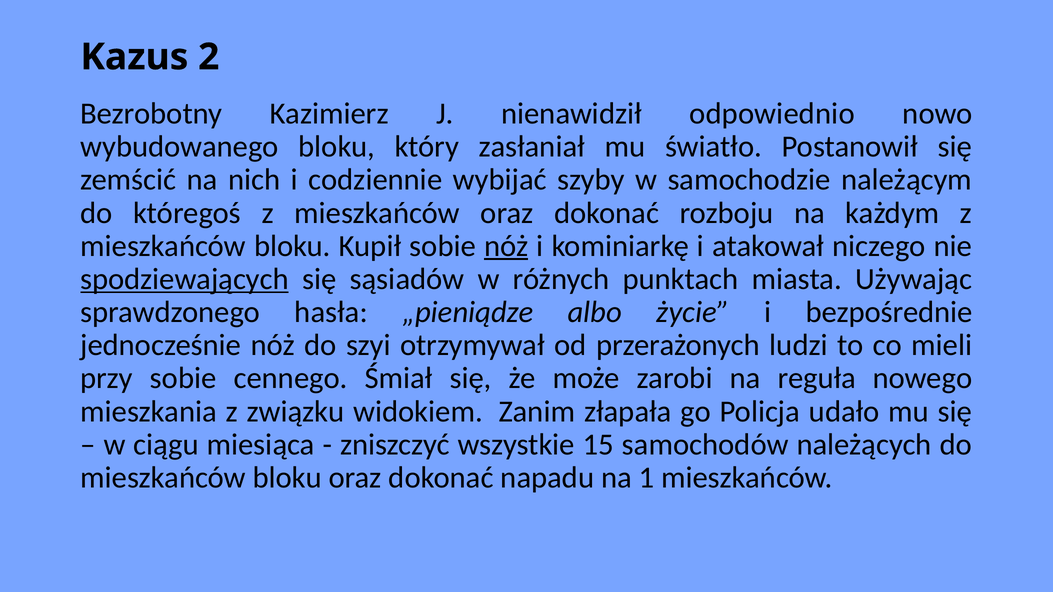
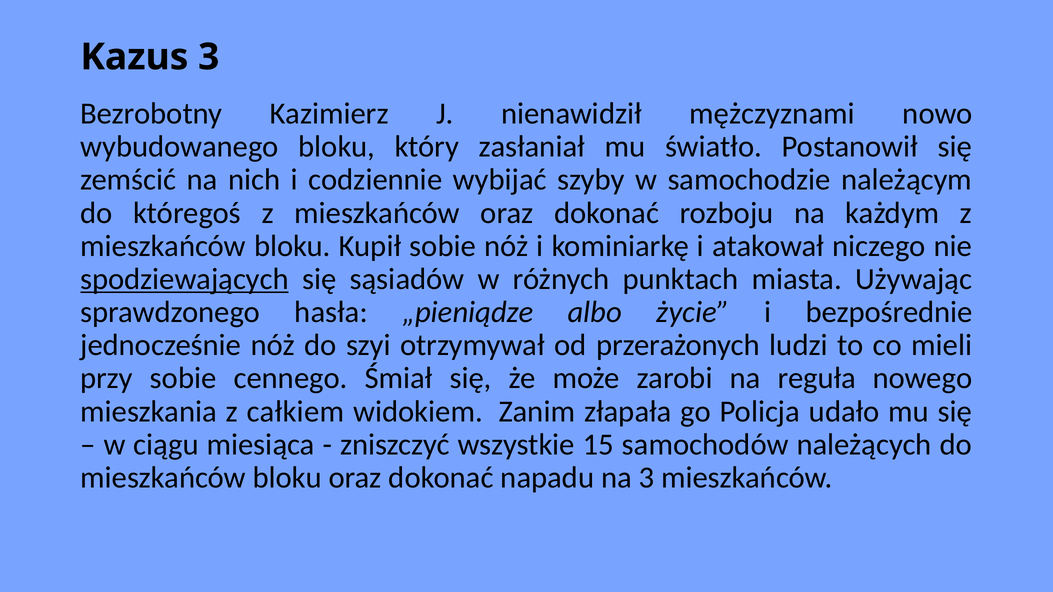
Kazus 2: 2 -> 3 (209, 57)
odpowiednio: odpowiednio -> mężczyznami (772, 114)
nóż underline: present -> none (506, 246)
związku: związku -> całkiem (295, 412)
na 1: 1 -> 3 (647, 478)
